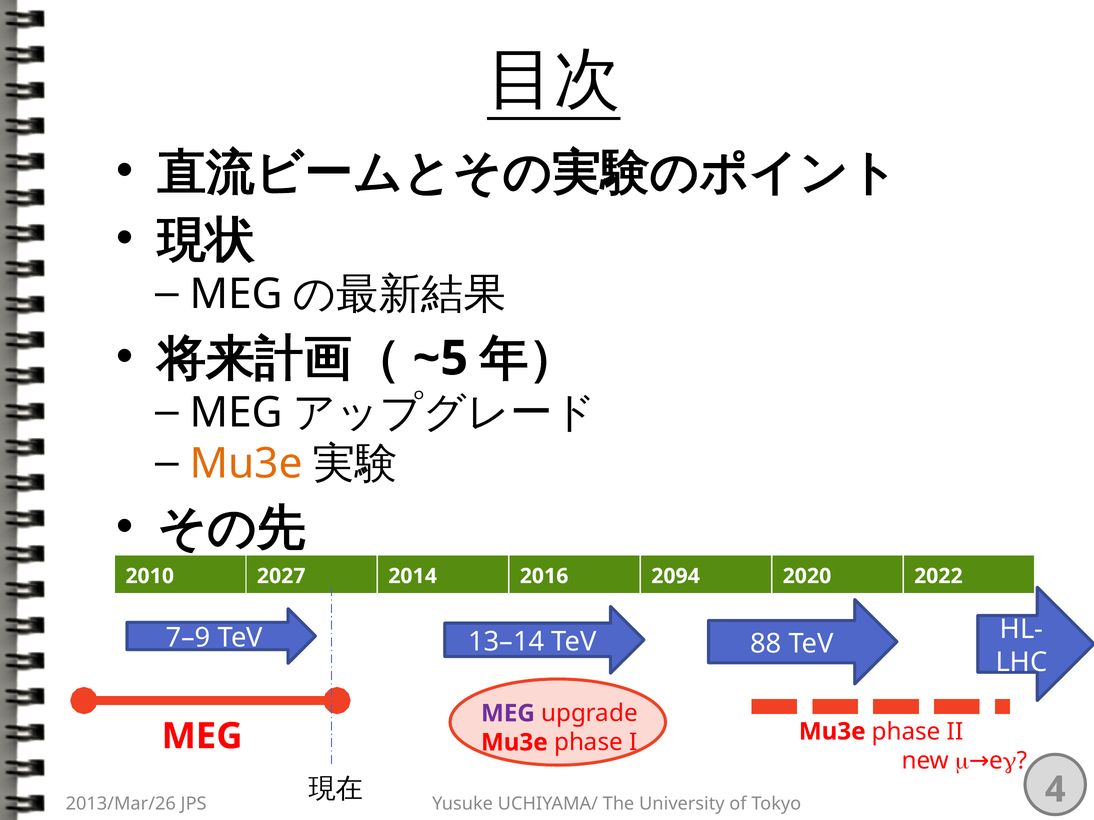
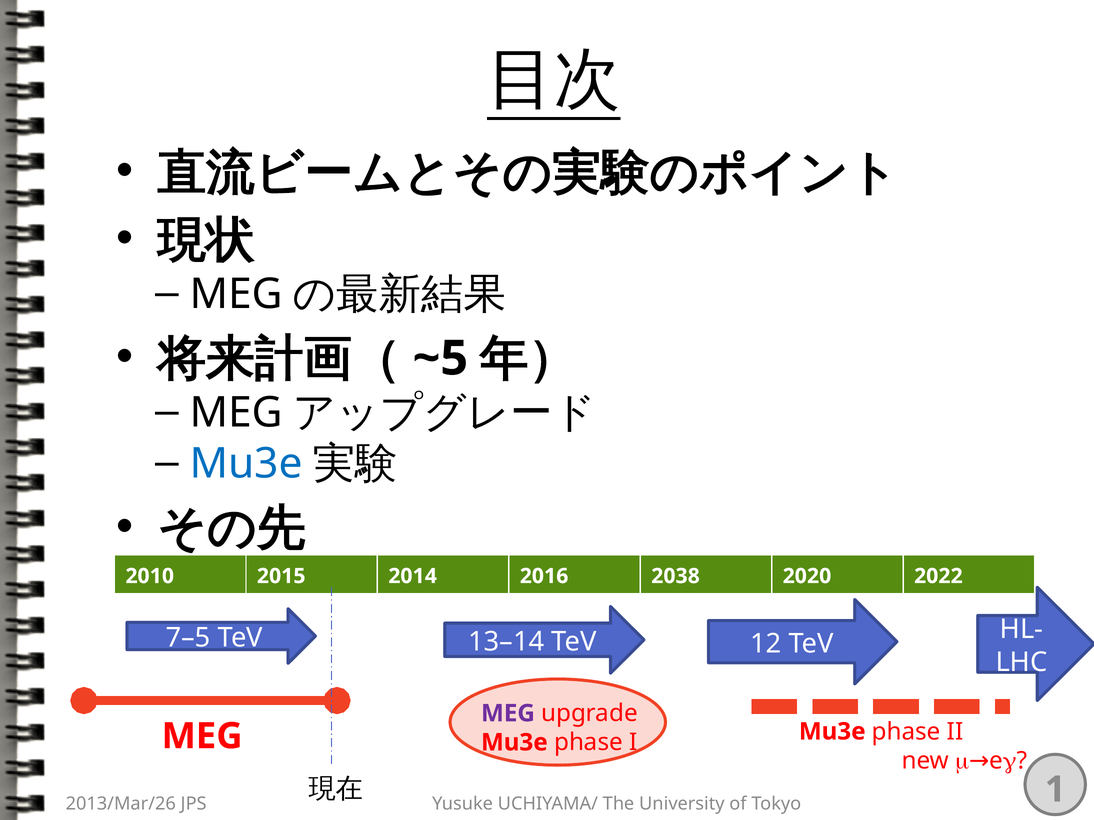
Mu3e colour: orange -> blue (246, 464)
2027: 2027 -> 2015 (281, 576)
2094: 2094 -> 2038 (676, 576)
7–9: 7–9 -> 7–5 (188, 638)
88: 88 -> 12 (766, 644)
4: 4 -> 1 (1055, 790)
